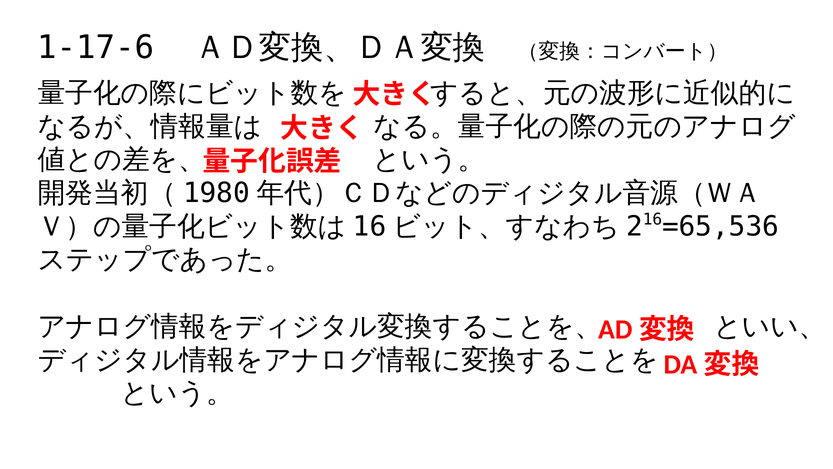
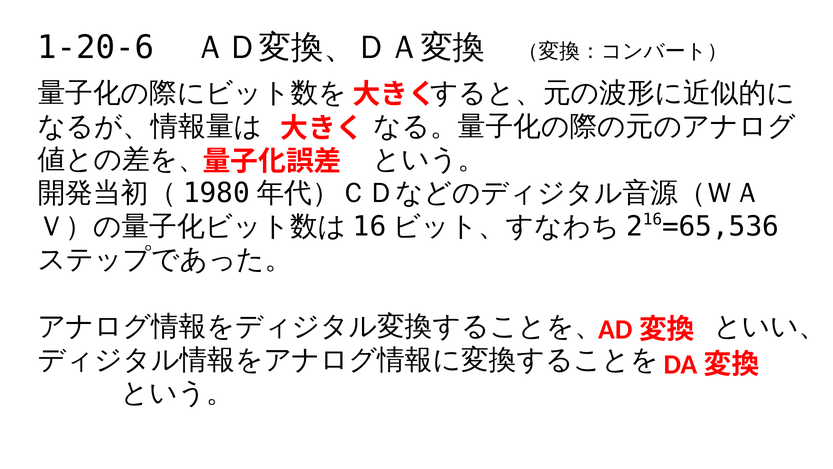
1-17-6: 1-17-6 -> 1-20-6 (96, 47)
